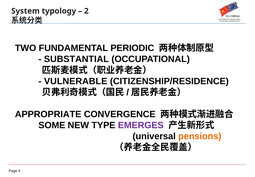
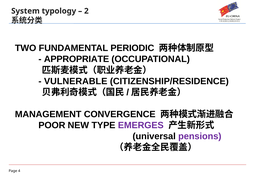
SUBSTANTIAL: SUBSTANTIAL -> APPROPRIATE (77, 59)
APPROPRIATE: APPROPRIATE -> MANAGEMENT (48, 114)
SOME: SOME -> POOR (52, 125)
pensions colour: orange -> purple (200, 136)
